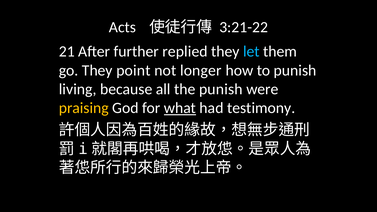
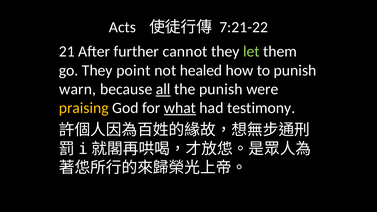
3:21-22: 3:21-22 -> 7:21-22 (244, 27)
replied: replied -> cannot (185, 52)
let colour: light blue -> light green (251, 52)
longer: longer -> healed (201, 70)
living: living -> warn (78, 89)
all underline: none -> present (163, 89)
